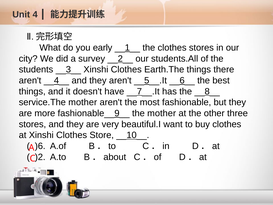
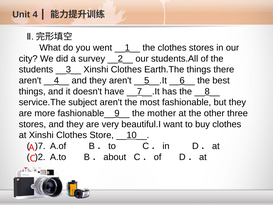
early: early -> went (103, 48)
service.The mother: mother -> subject (83, 102)
)6: )6 -> )7 (40, 146)
